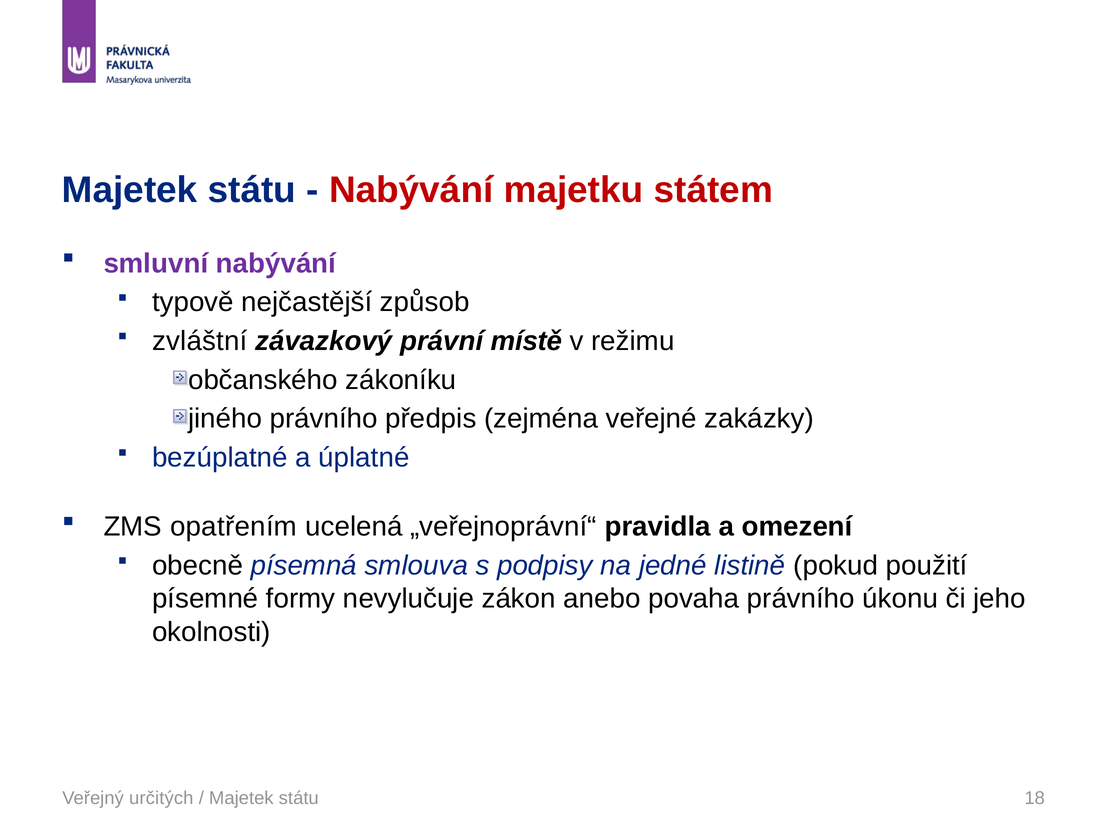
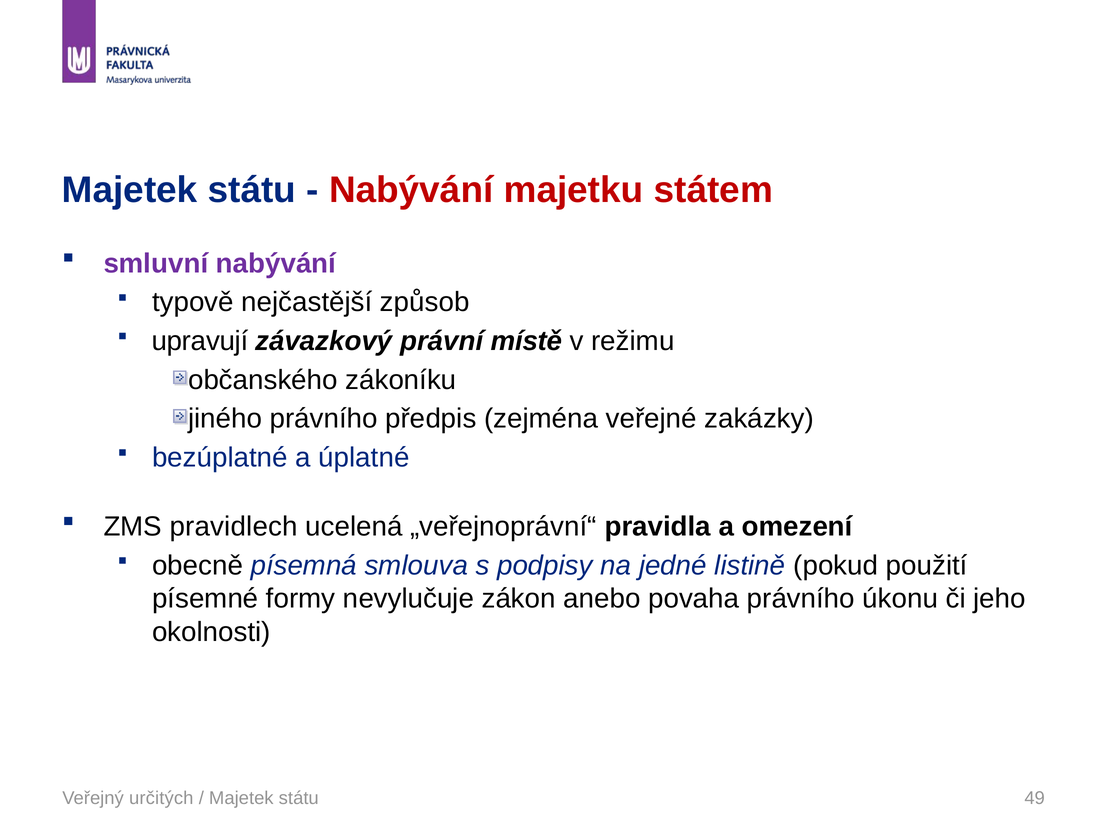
zvláštní: zvláštní -> upravují (200, 341)
opatřením: opatřením -> pravidlech (234, 527)
18: 18 -> 49 (1035, 799)
